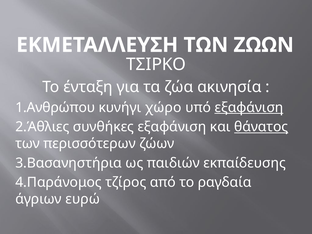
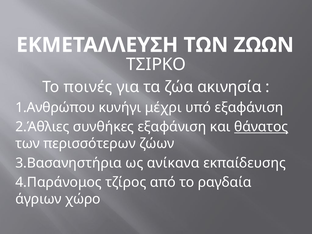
ένταξη: ένταξη -> ποινές (88, 87)
χώρο: χώρο -> μέχρι (163, 107)
εξαφάνιση underline: present -> none (249, 107)
παιδιών: παιδιών -> ανίκανα (173, 163)
ευρώ: ευρώ -> χώρο (83, 199)
